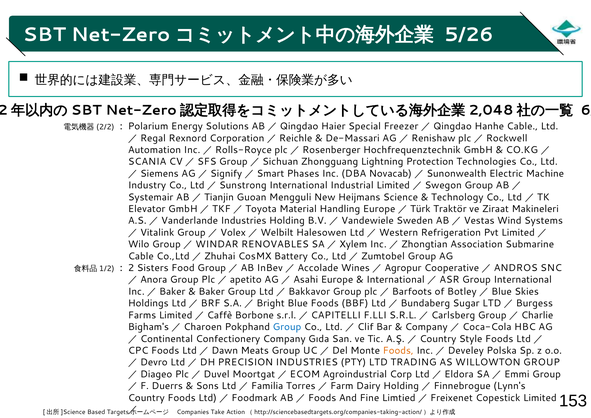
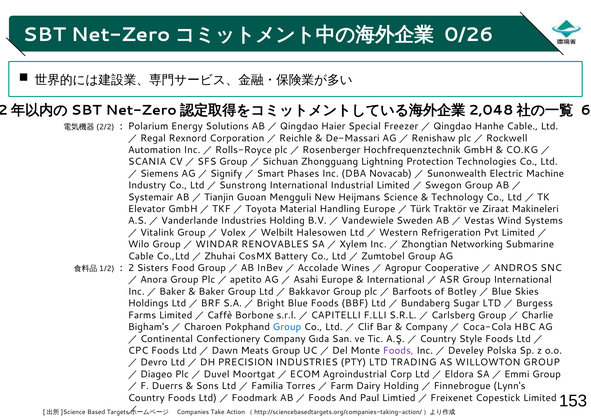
5/26: 5/26 -> 0/26 (469, 35)
Association: Association -> Networking (477, 244)
Foods colour: orange -> purple (398, 350)
Fine: Fine -> Paul (369, 398)
